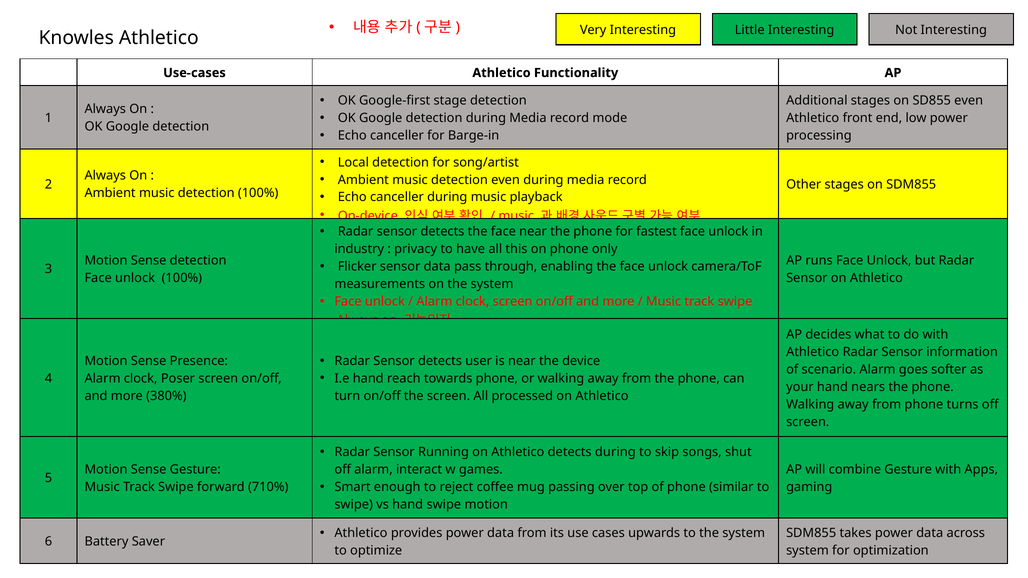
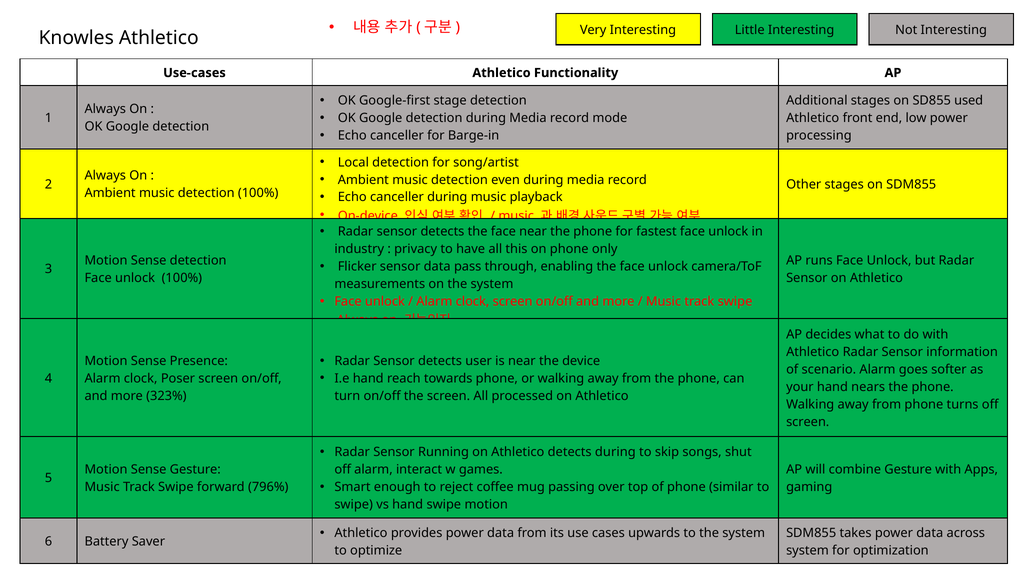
SD855 even: even -> used (969, 101)
380%: 380% -> 323% (166, 396)
710%: 710% -> 796% (268, 487)
